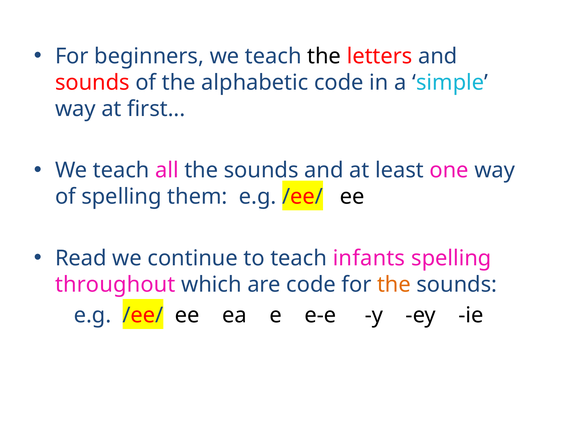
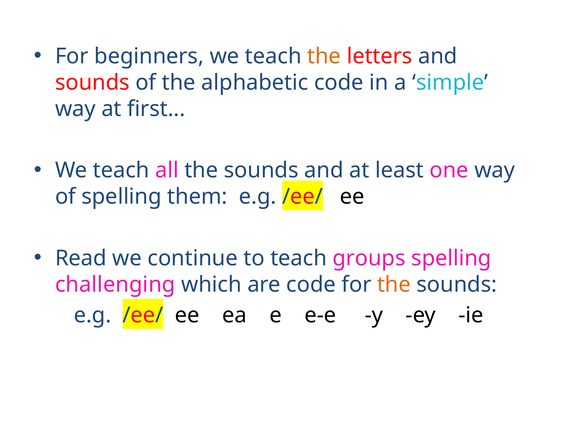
the colour: black -> orange (324, 56)
infants: infants -> groups (369, 258)
throughout: throughout -> challenging (115, 285)
